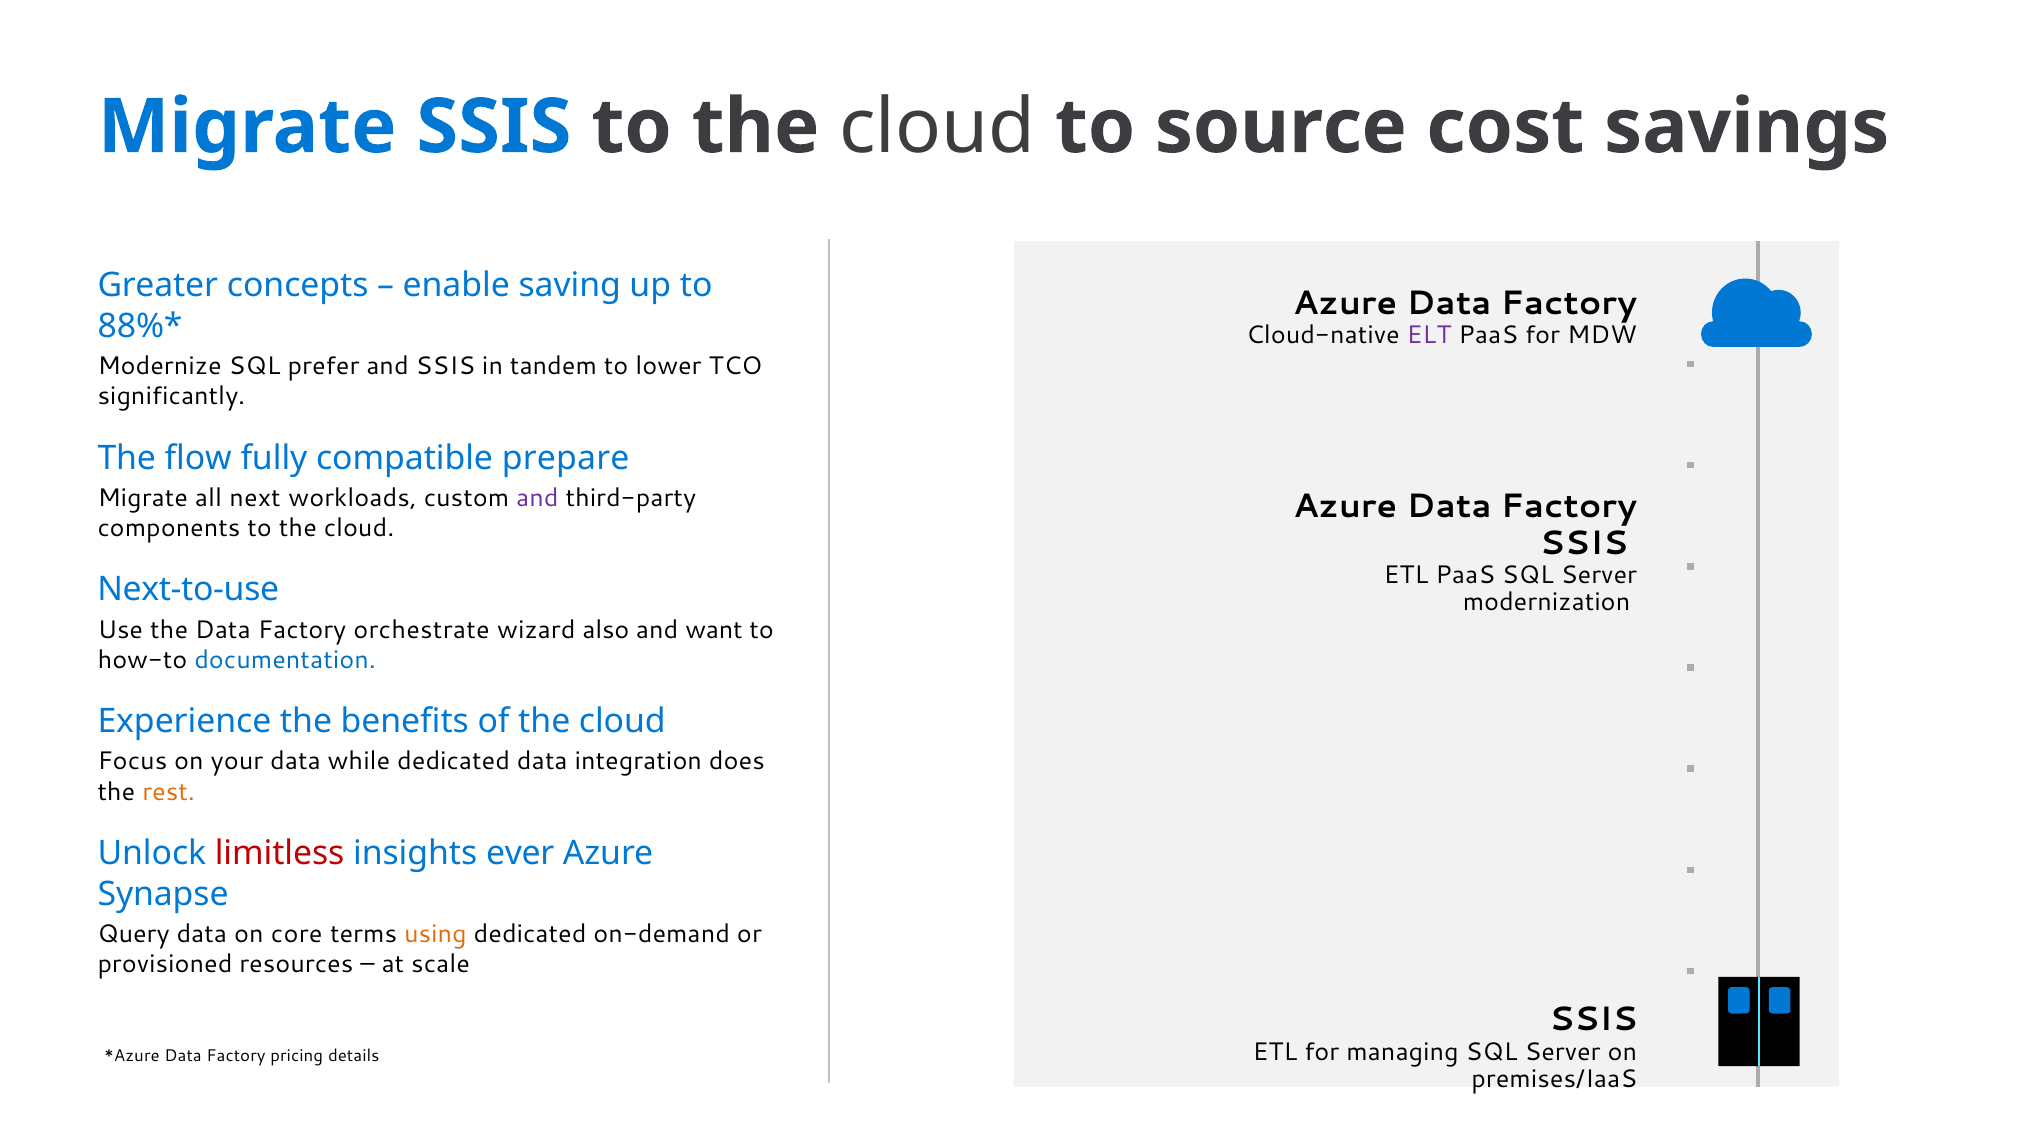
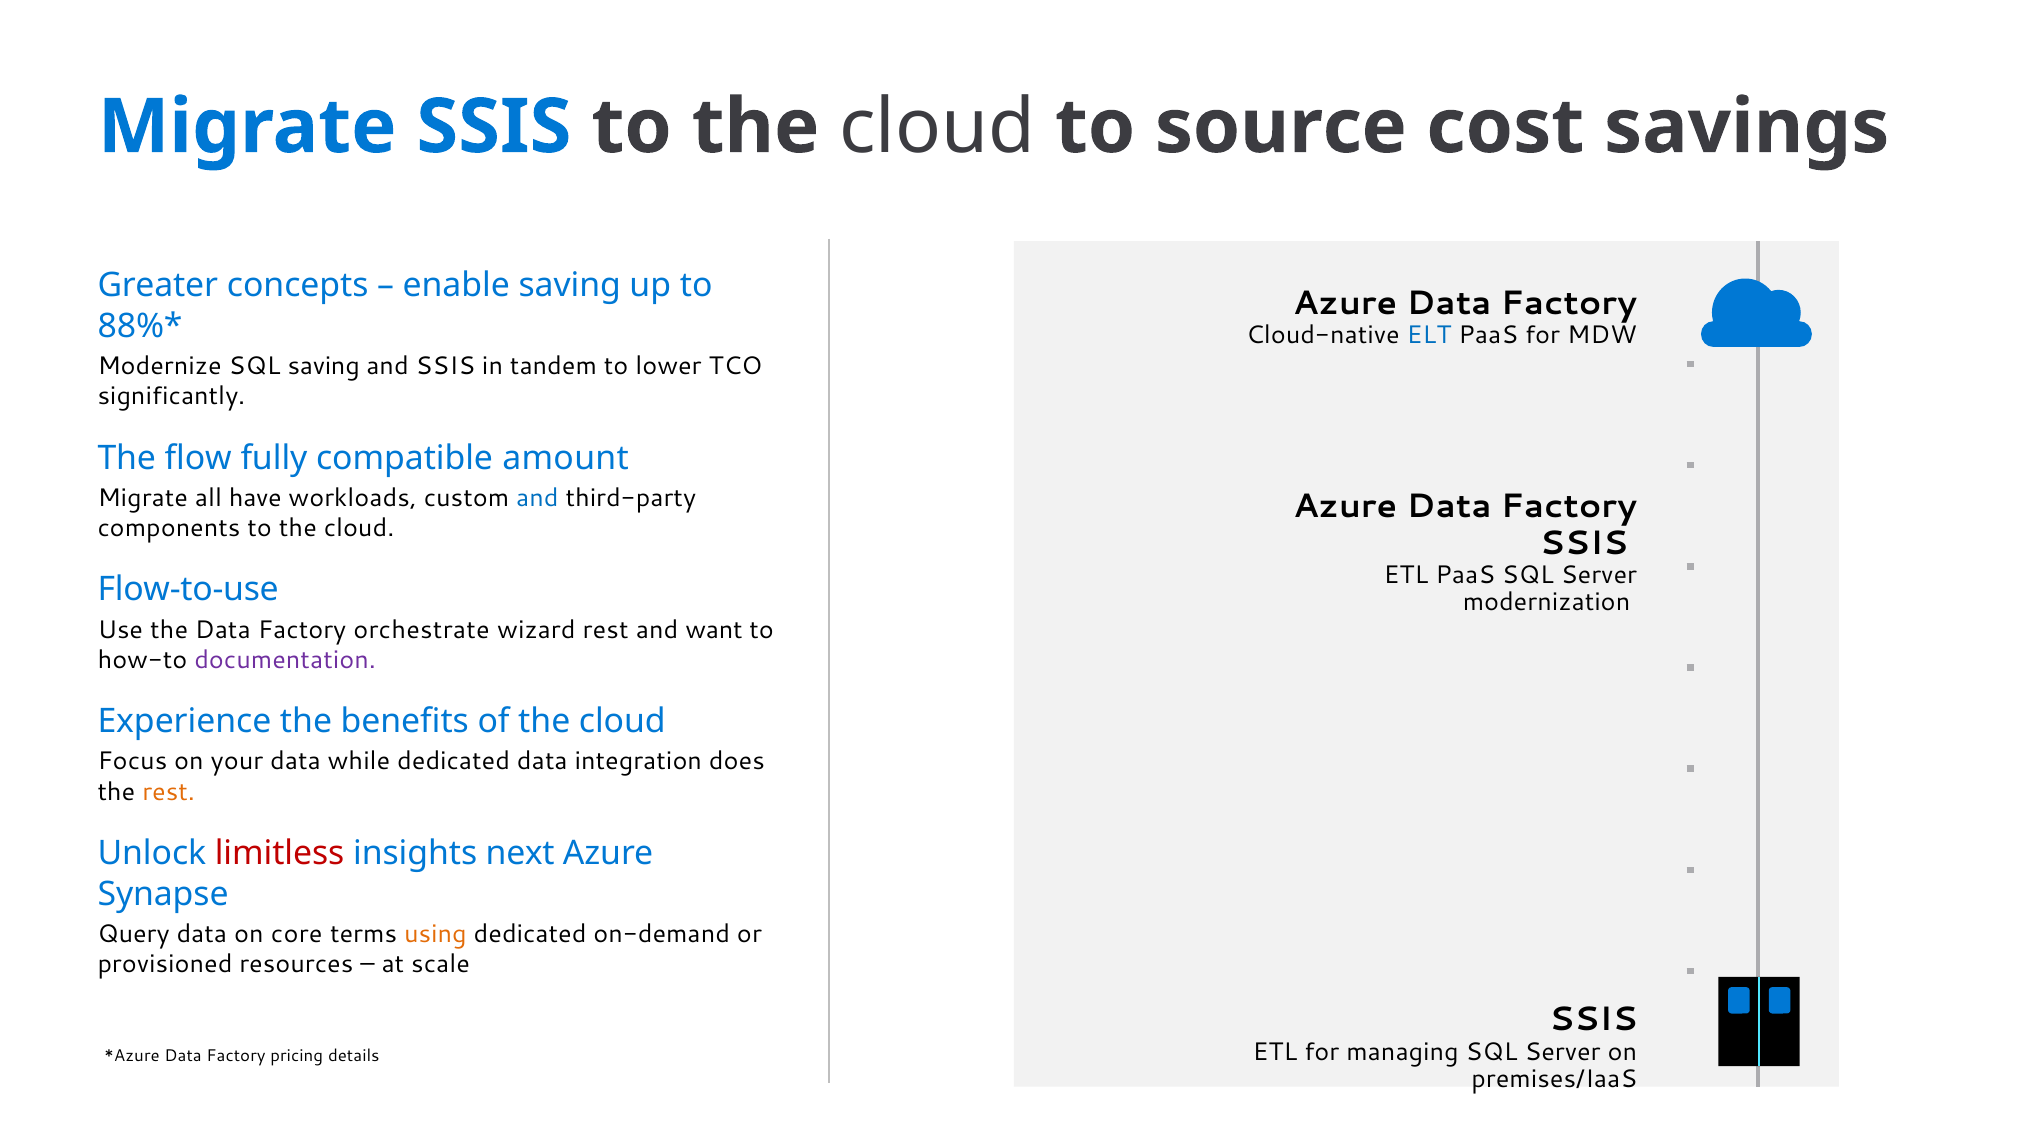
ELT colour: purple -> blue (1429, 335)
SQL prefer: prefer -> saving (324, 366)
prepare: prepare -> amount (566, 458)
next: next -> have (255, 498)
and colour: purple -> blue (537, 498)
Next-to-use: Next-to-use -> Flow-to-use (188, 590)
wizard also: also -> rest (606, 630)
documentation colour: blue -> purple (285, 660)
ever: ever -> next (520, 853)
